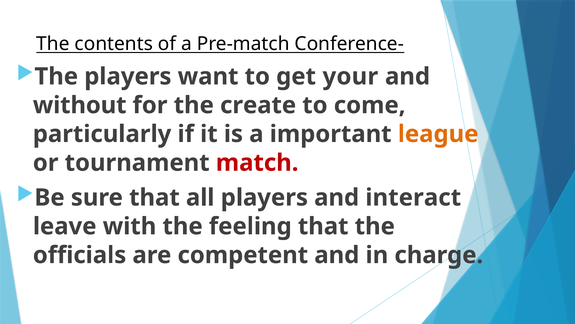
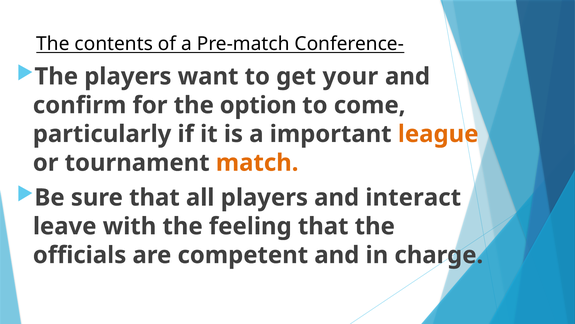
without: without -> confirm (80, 105)
create: create -> option (258, 105)
match colour: red -> orange (257, 163)
